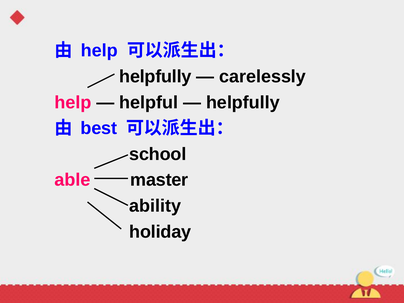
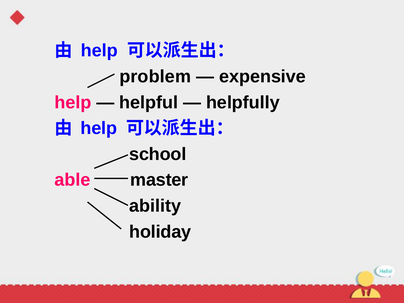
helpfully: helpfully -> problem (155, 77)
carelessly: carelessly -> expensive (263, 77)
best: best -> help (99, 128)
